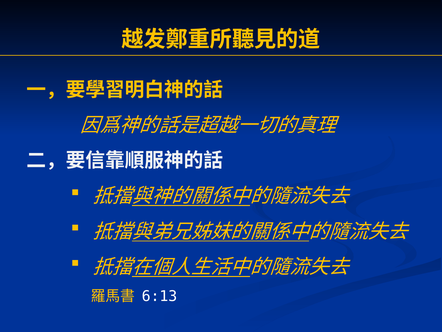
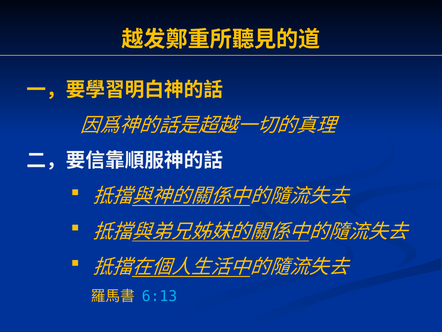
6:13 colour: white -> light blue (159, 296)
